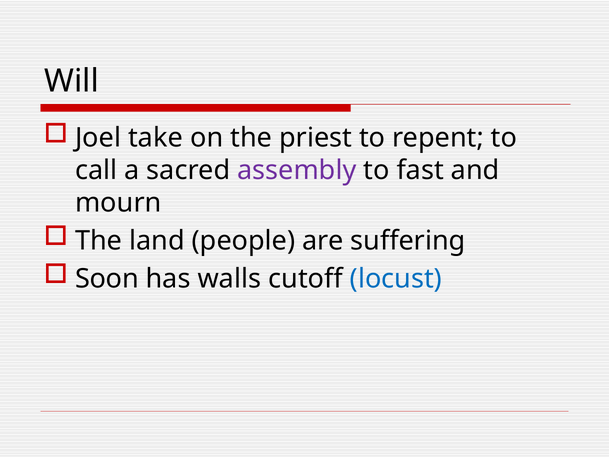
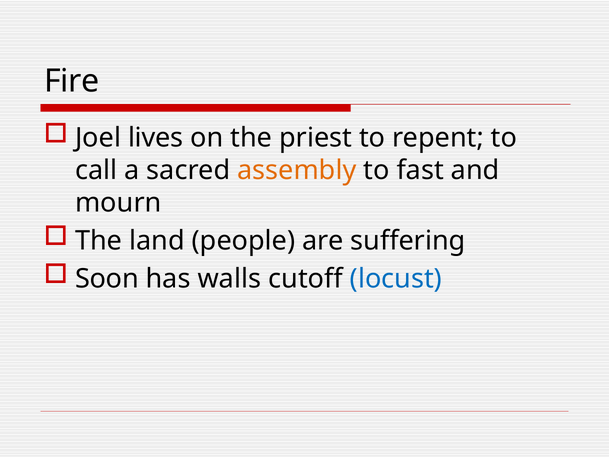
Will: Will -> Fire (72, 81)
take: take -> lives (156, 138)
assembly colour: purple -> orange (297, 170)
